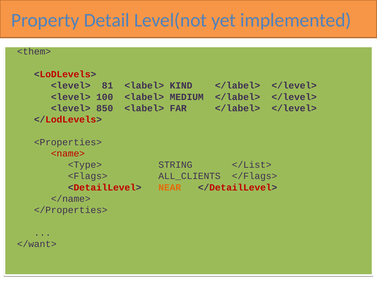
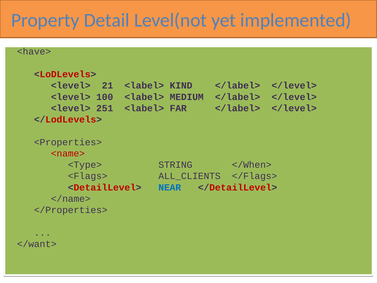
<them>: <them> -> <have> (34, 52)
81: 81 -> 21 (108, 85)
850: 850 -> 251 (105, 108)
</List>: </List> -> </When> (252, 165)
NEAR colour: orange -> blue (170, 187)
